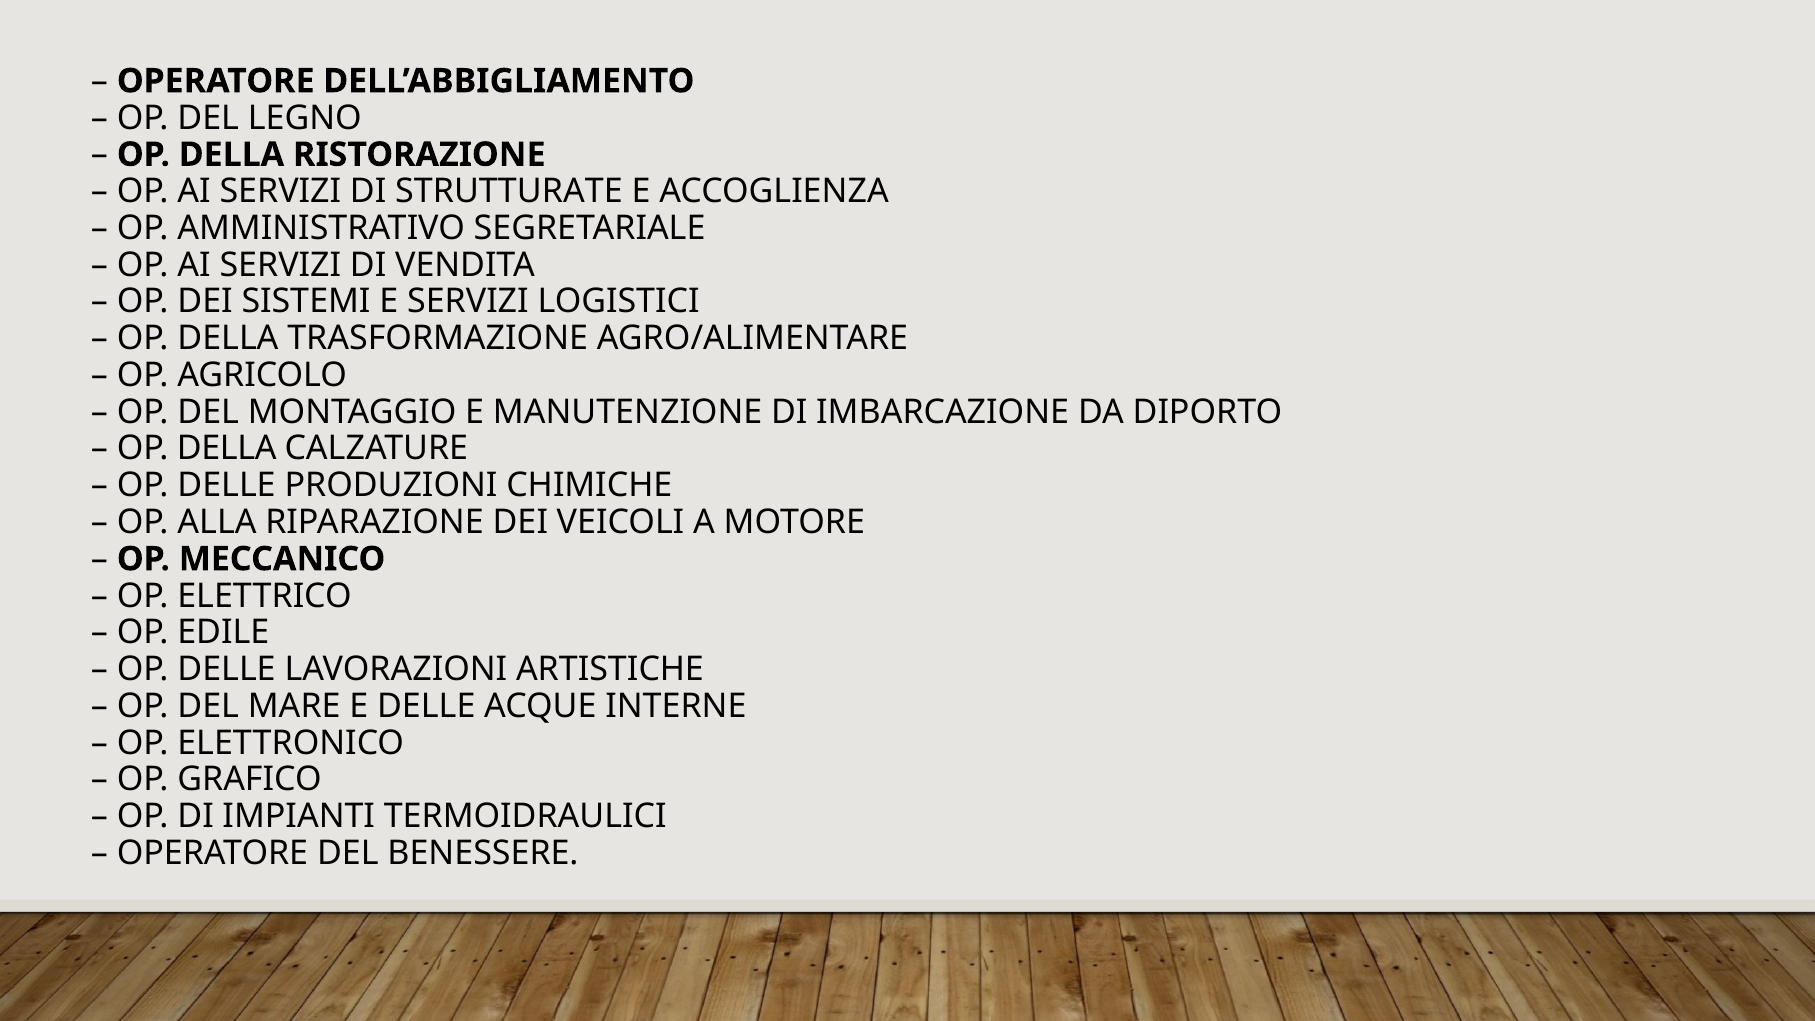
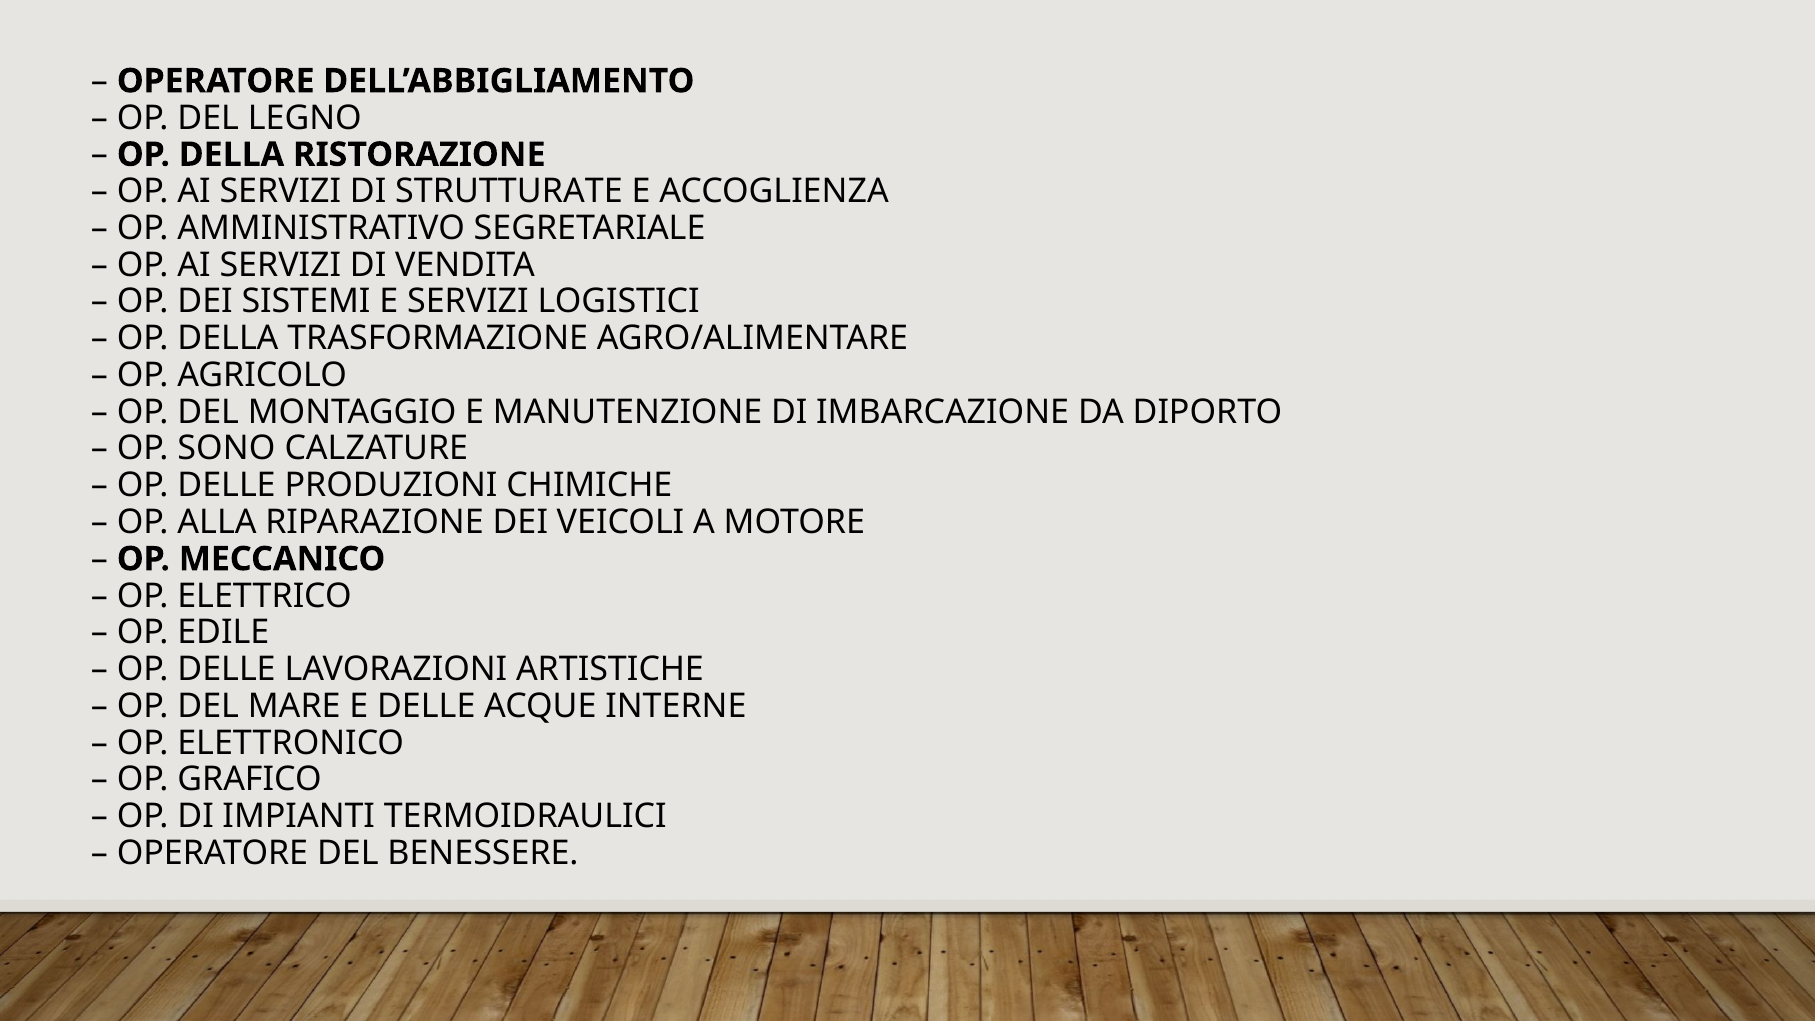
DELLA: DELLA -> SONO (226, 449)
